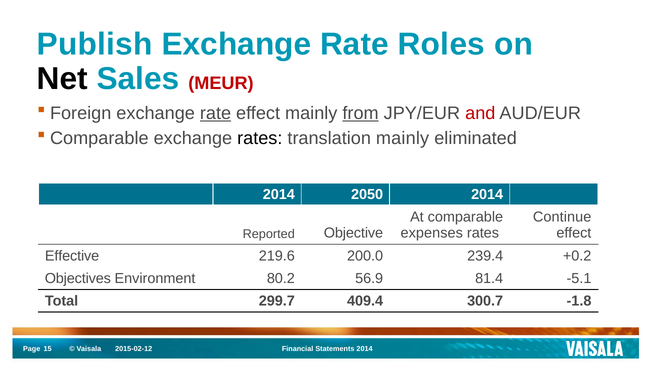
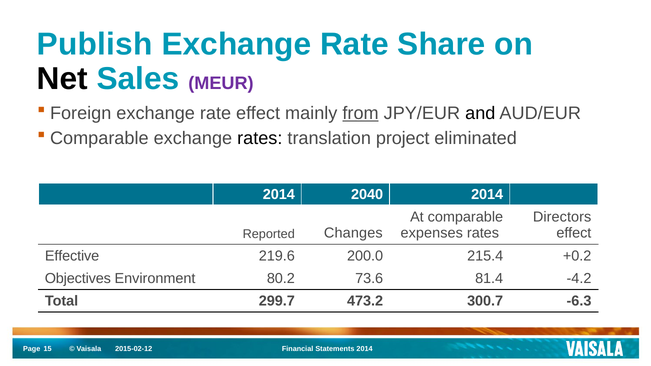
Roles: Roles -> Share (441, 45)
MEUR colour: red -> purple (221, 83)
rate underline: present -> none (216, 113)
and colour: red -> black (480, 113)
translation mainly: mainly -> project (403, 139)
2050: 2050 -> 2040 (367, 195)
Continue: Continue -> Directors (562, 217)
Objective: Objective -> Changes (353, 233)
239.4: 239.4 -> 215.4 (485, 256)
56.9: 56.9 -> 73.6 (369, 279)
-5.1: -5.1 -> -4.2 (579, 279)
409.4: 409.4 -> 473.2 (365, 301)
-1.8: -1.8 -> -6.3 (579, 301)
